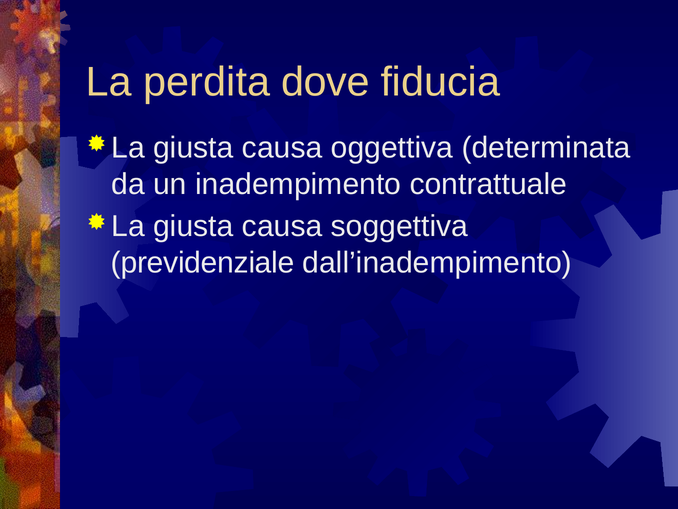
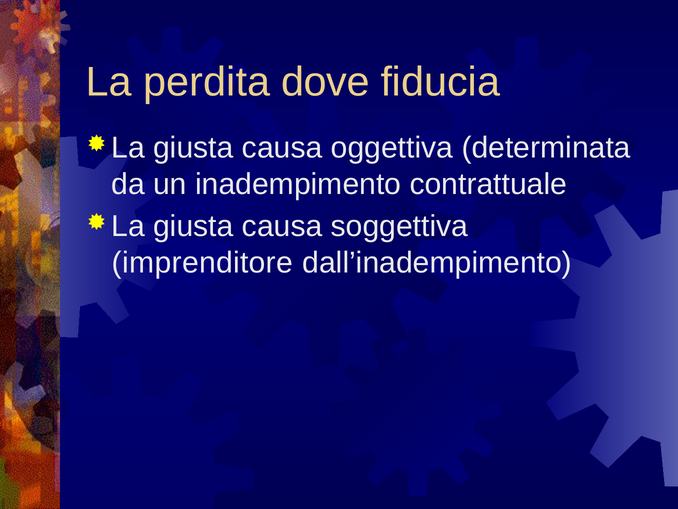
previdenziale: previdenziale -> imprenditore (202, 262)
